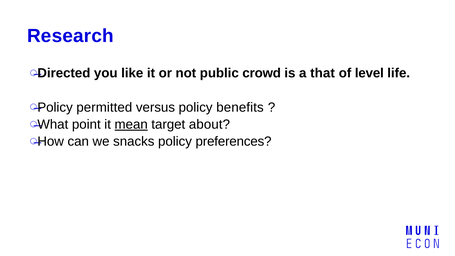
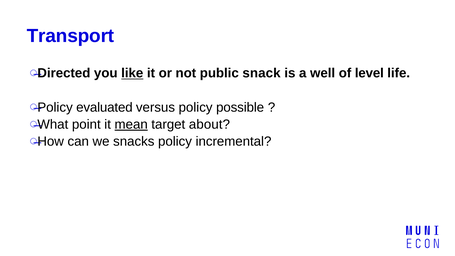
Research: Research -> Transport (71, 36)
like underline: none -> present (132, 73)
crowd: crowd -> snack (262, 73)
that: that -> well (323, 73)
permitted: permitted -> evaluated (104, 107)
benefits: benefits -> possible (240, 107)
preferences: preferences -> incremental (233, 141)
